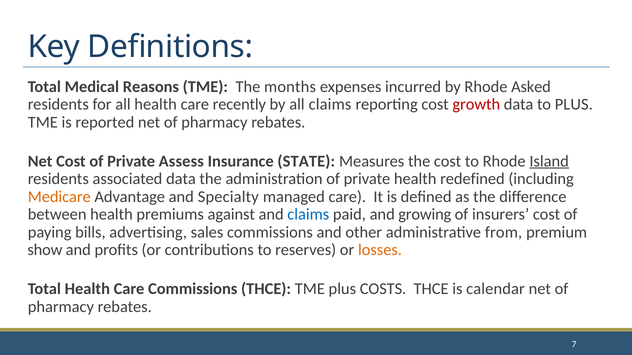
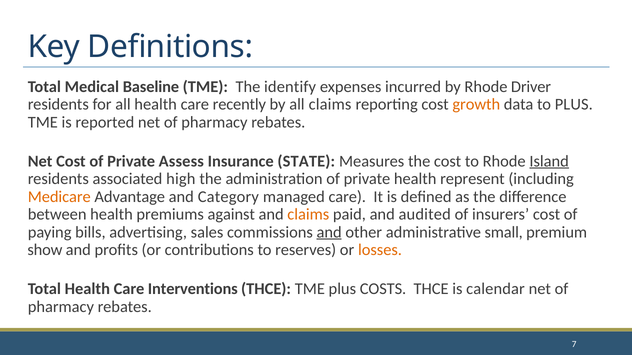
Reasons: Reasons -> Baseline (151, 87)
months: months -> identify (290, 87)
Asked: Asked -> Driver (531, 87)
growth colour: red -> orange (476, 105)
associated data: data -> high (181, 179)
redefined: redefined -> represent (472, 179)
Specialty: Specialty -> Category (228, 197)
claims colour: blue -> orange (308, 215)
growing: growing -> audited (425, 215)
and underline: none -> present (329, 232)
from: from -> small (504, 232)
Care Commissions: Commissions -> Interventions (193, 289)
